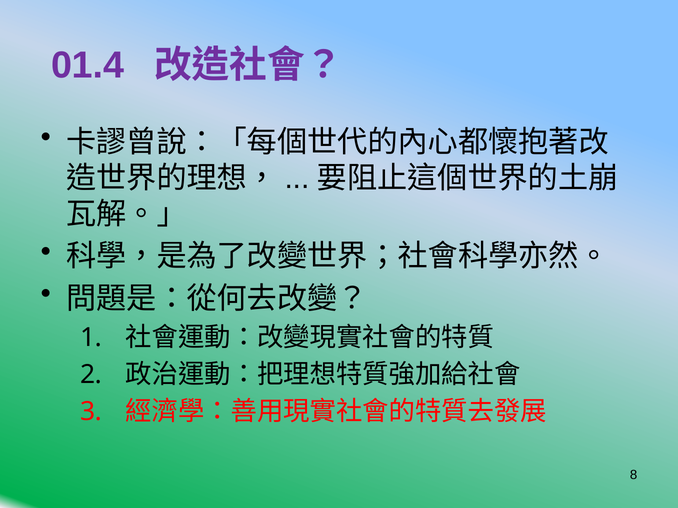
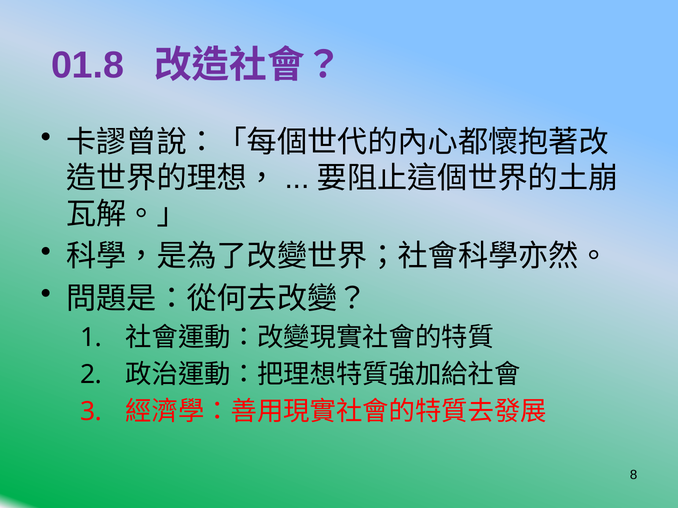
01.4: 01.4 -> 01.8 (88, 65)
